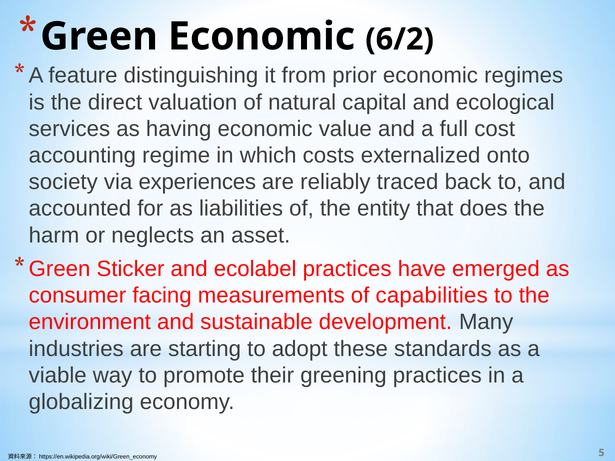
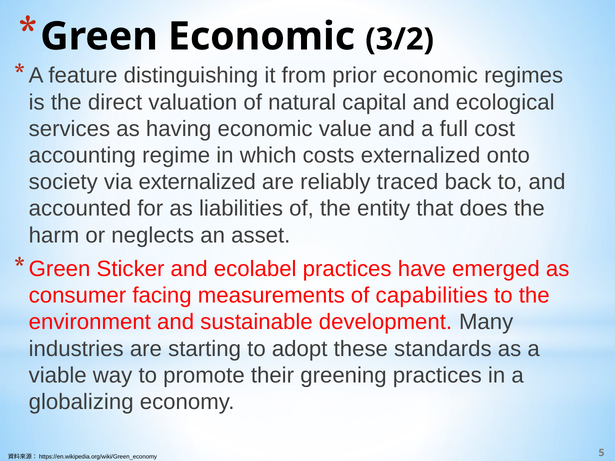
6/2: 6/2 -> 3/2 (400, 39)
via experiences: experiences -> externalized (197, 182)
